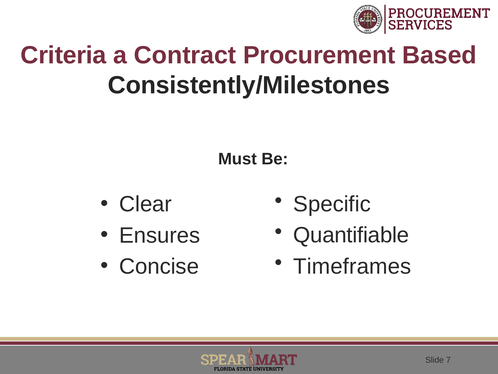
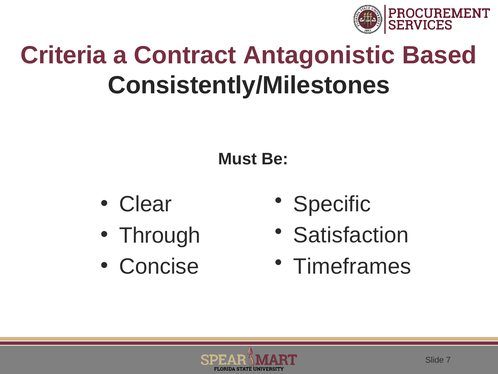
Procurement: Procurement -> Antagonistic (319, 55)
Quantifiable: Quantifiable -> Satisfaction (351, 235)
Ensures: Ensures -> Through (160, 235)
